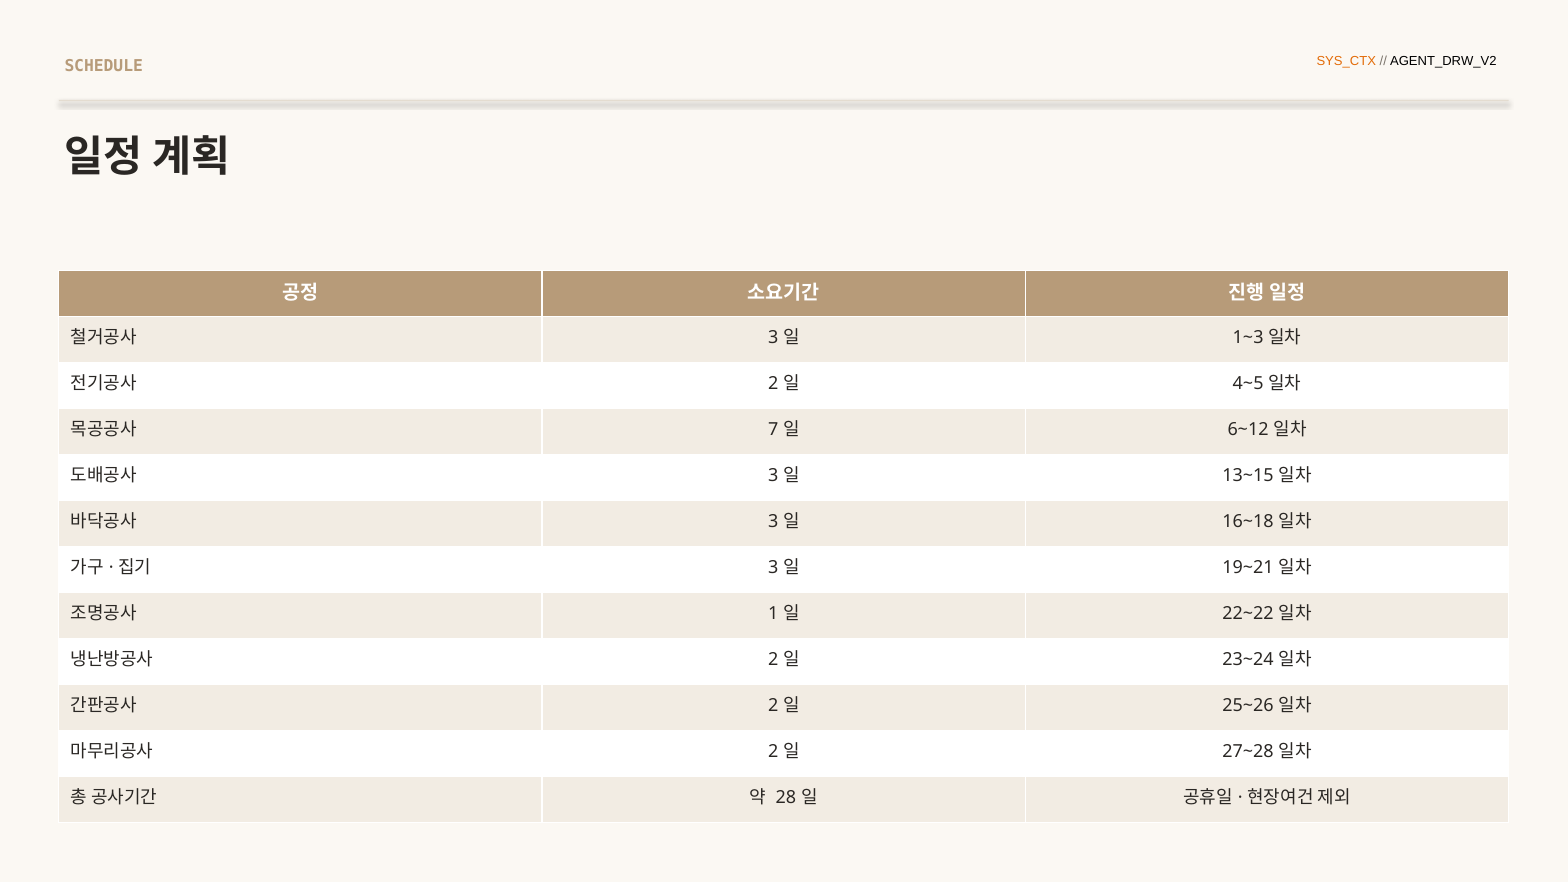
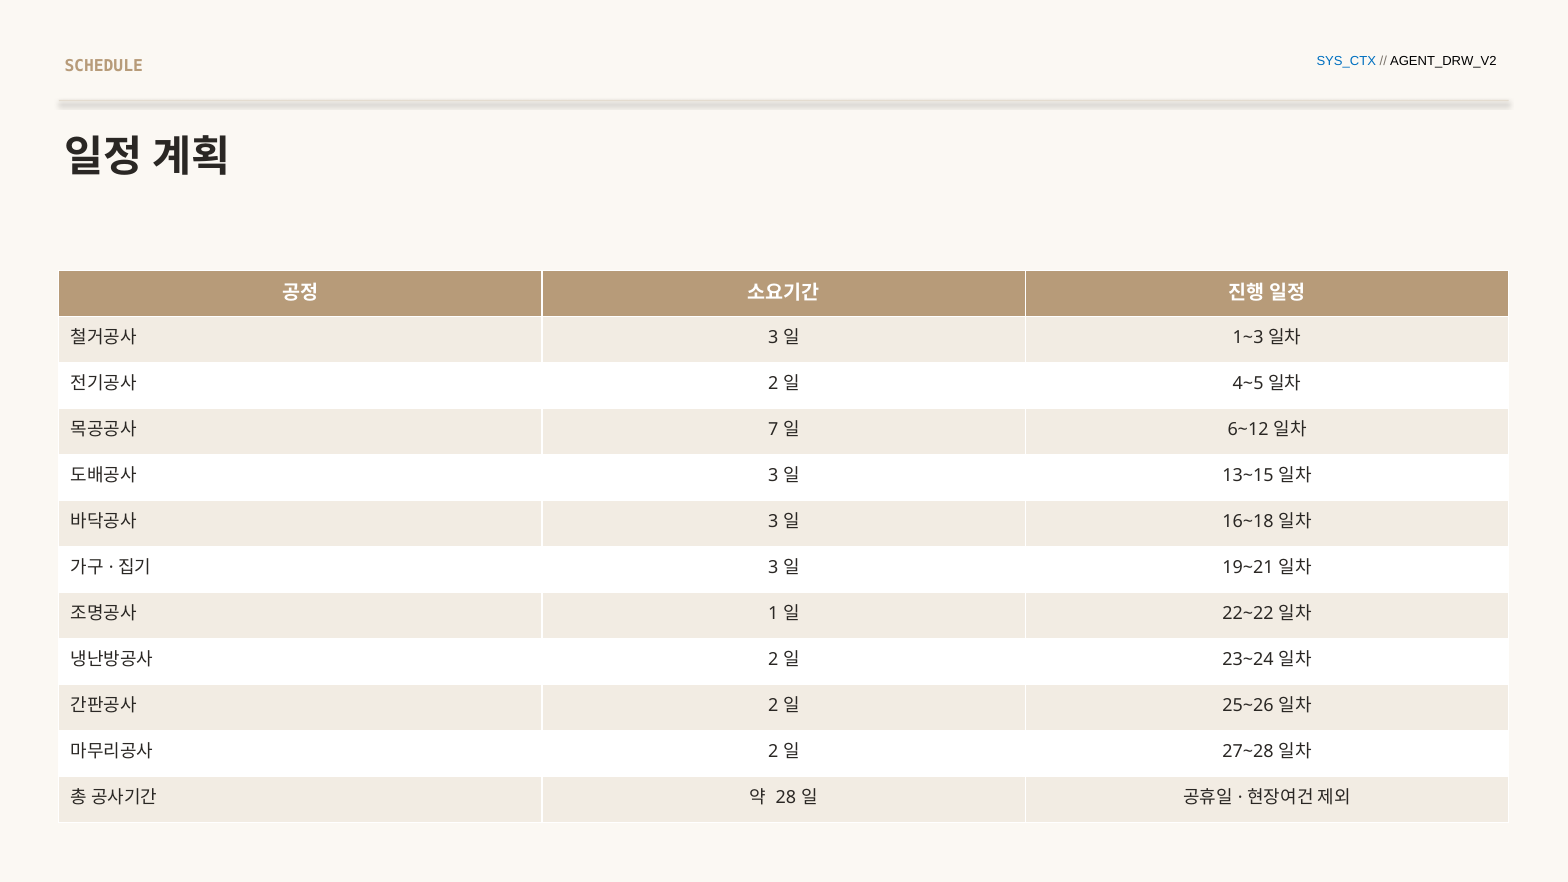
SYS_CTX colour: orange -> blue (1346, 62)
